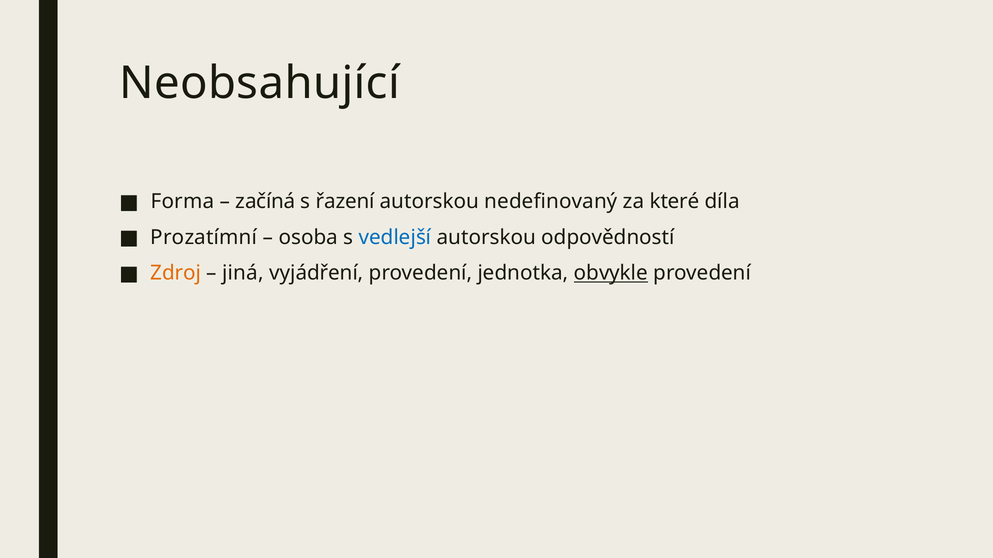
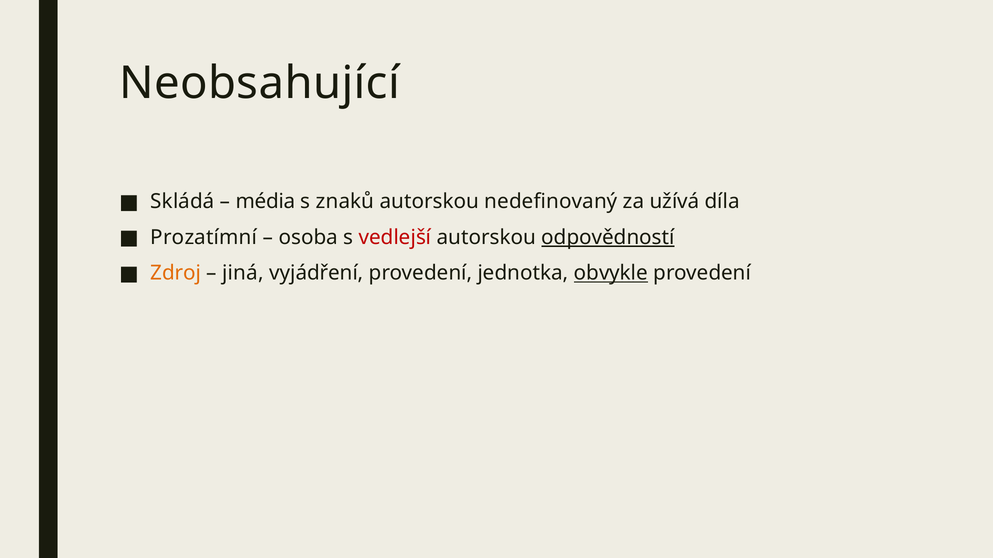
Forma: Forma -> Skládá (182, 202)
začíná: začíná -> média (265, 202)
řazení: řazení -> znaků (345, 202)
které: které -> užívá (674, 202)
vedlejší colour: blue -> red (395, 238)
odpovědností underline: none -> present (608, 238)
